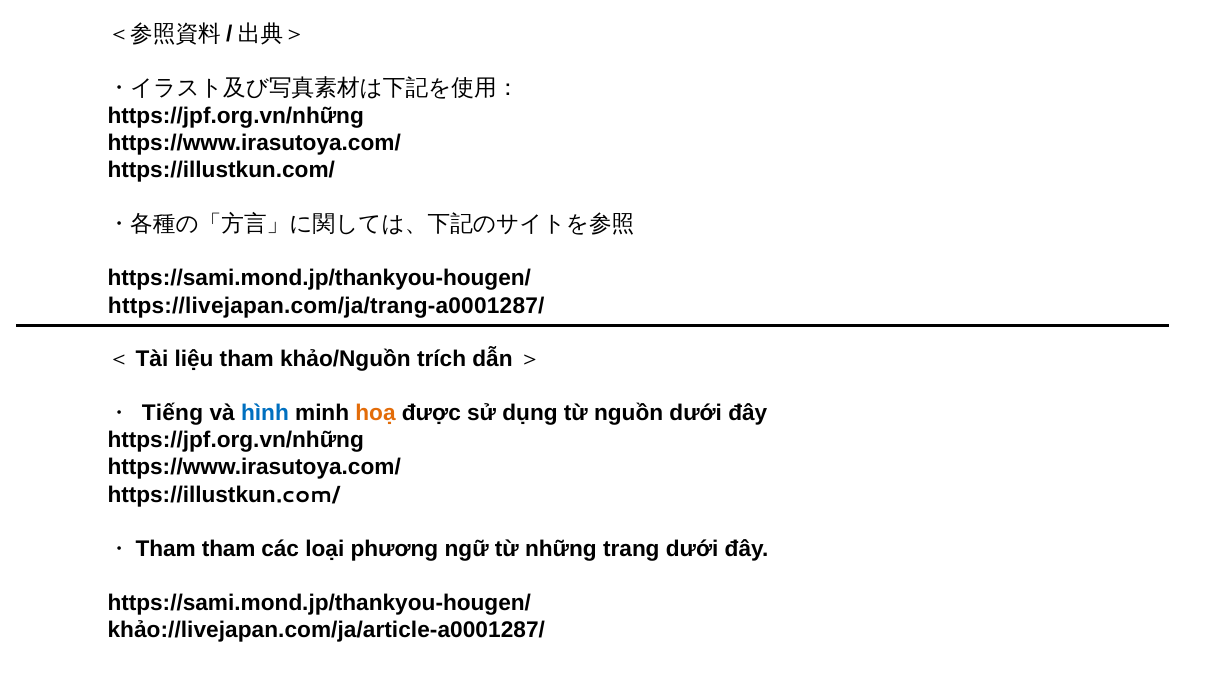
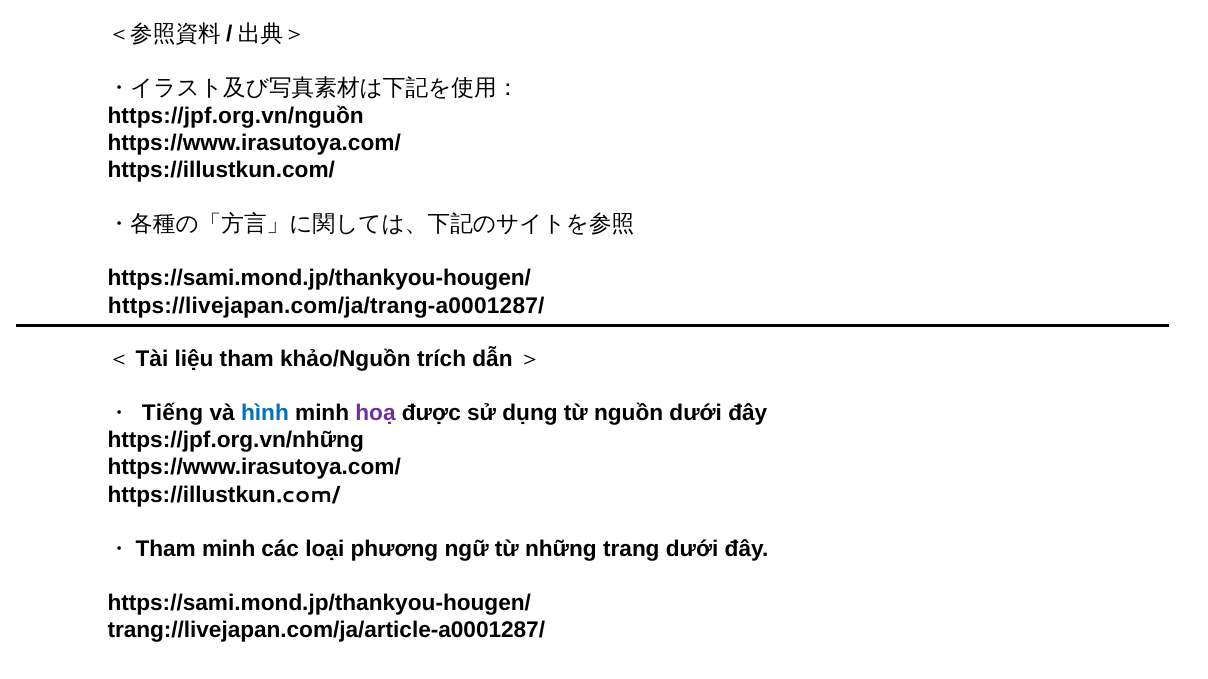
https://jpf.org.vn/những: https://jpf.org.vn/những -> https://jpf.org.vn/nguồn (236, 116)
hoạ colour: orange -> purple (376, 413)
tham: tham -> minh (229, 549)
khảo://livejapan.com/ja/article-a0001287/: khảo://livejapan.com/ja/article-a0001287/ -> trang://livejapan.com/ja/article-a0001287/ (326, 631)
